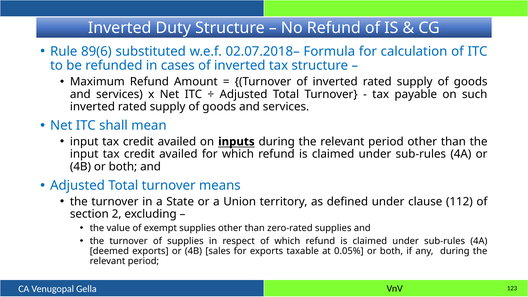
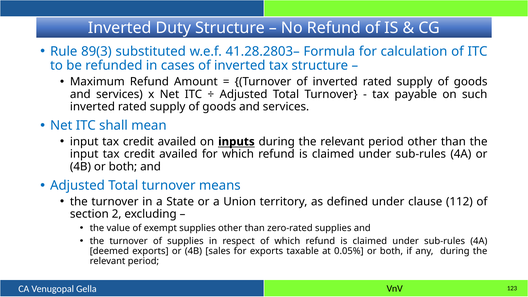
89(6: 89(6 -> 89(3 (96, 51)
02.07.2018–: 02.07.2018– -> 41.28.2803– (263, 51)
